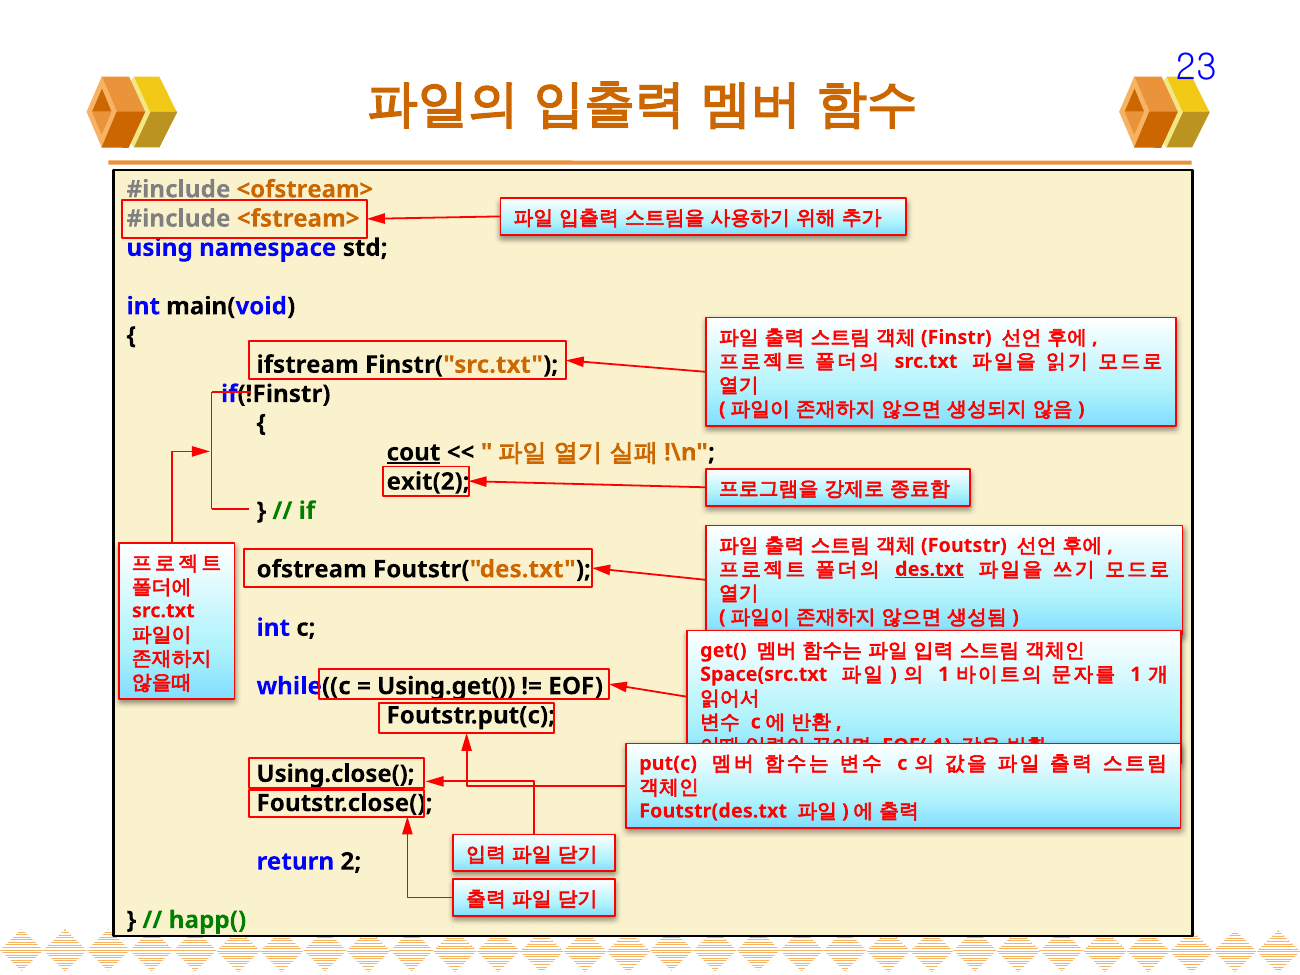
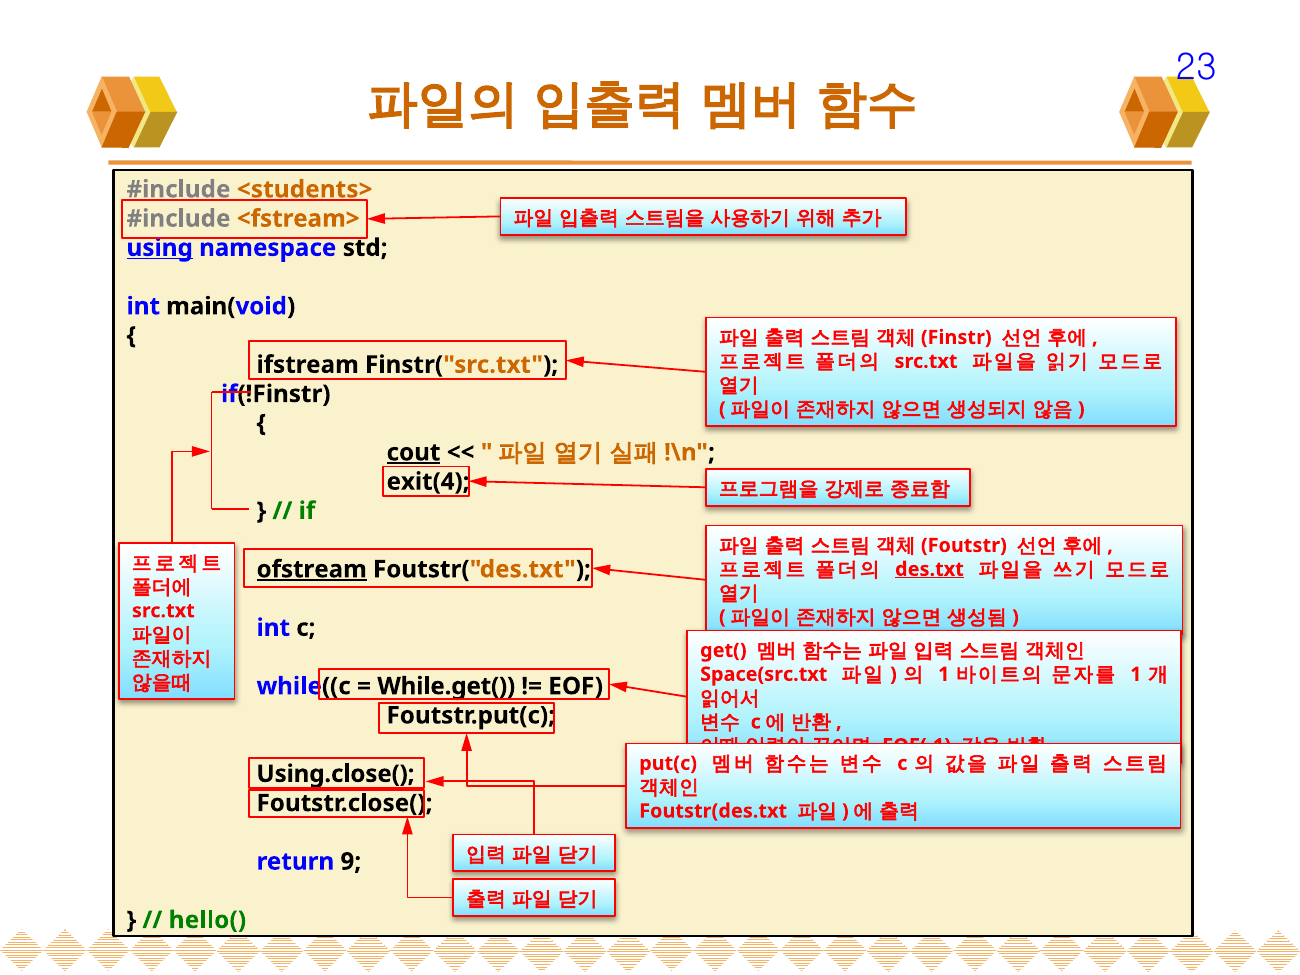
<ofstream>: <ofstream> -> <students> (305, 189)
using underline: none -> present (160, 248)
exit(2: exit(2 -> exit(4 (428, 482)
ofstream underline: none -> present (312, 569)
Using.get(: Using.get( -> While.get( (446, 686)
2: 2 -> 9 (351, 862)
happ(: happ( -> hello( (207, 920)
